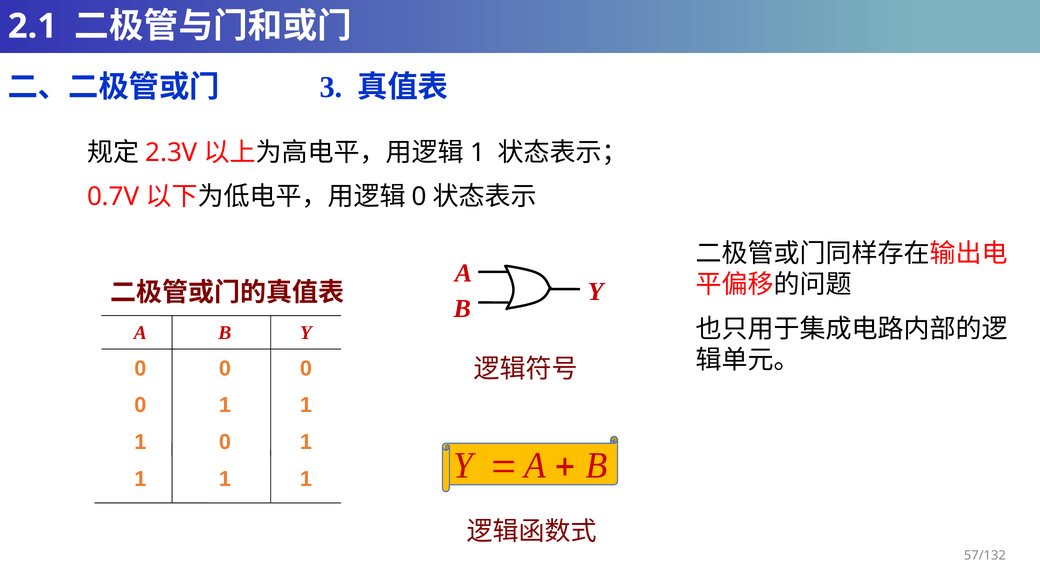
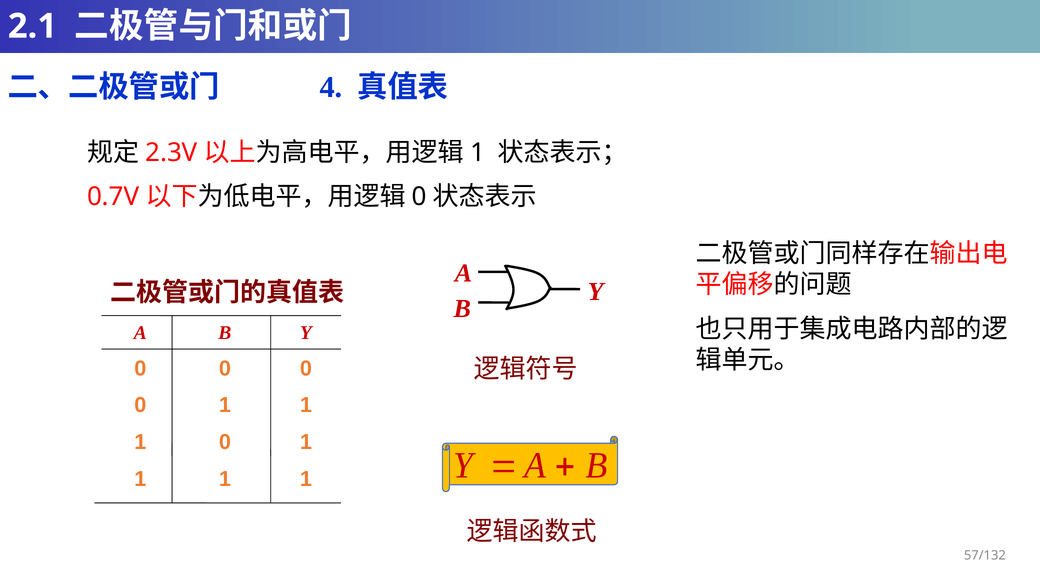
3: 3 -> 4 (331, 87)
